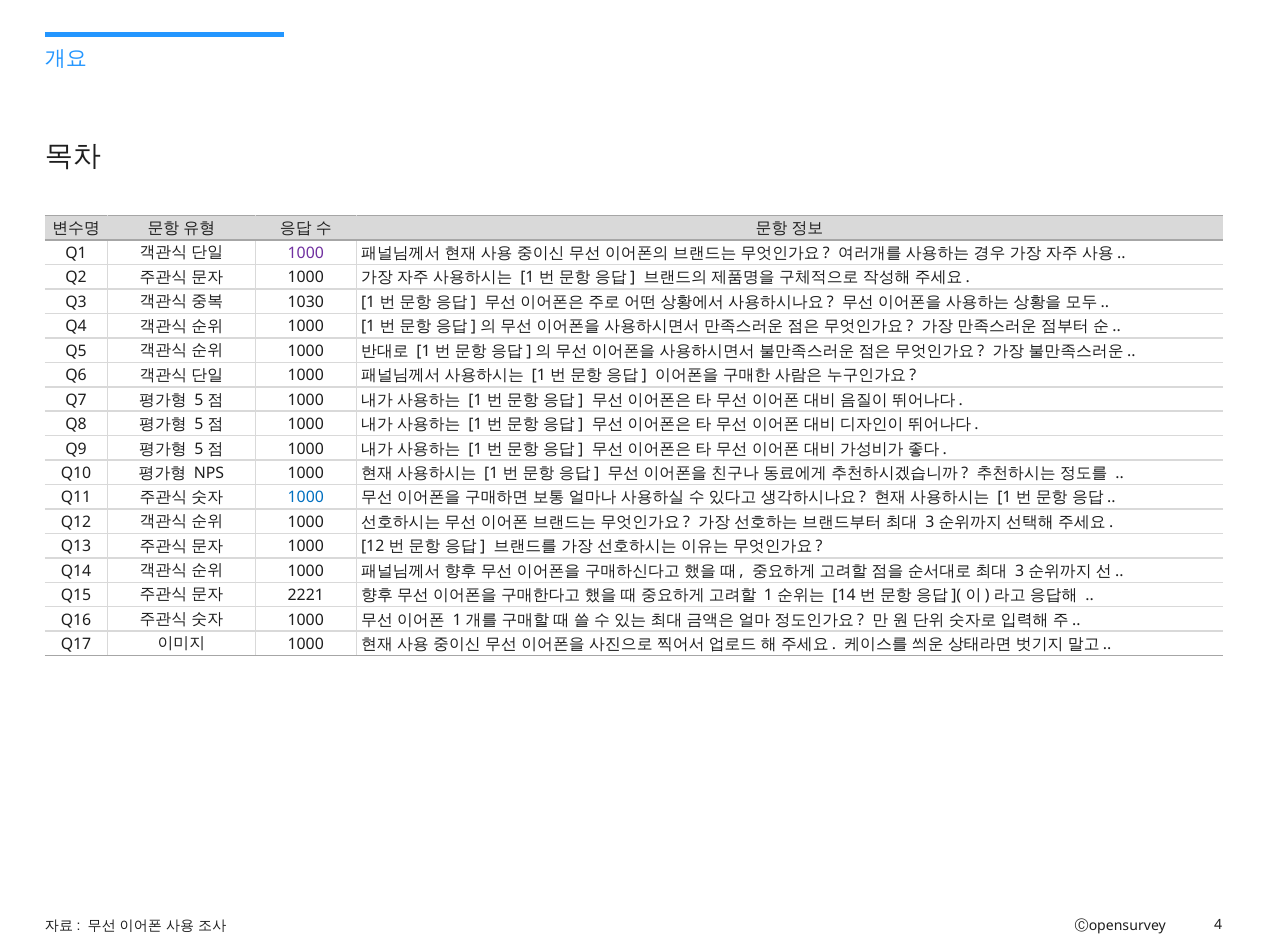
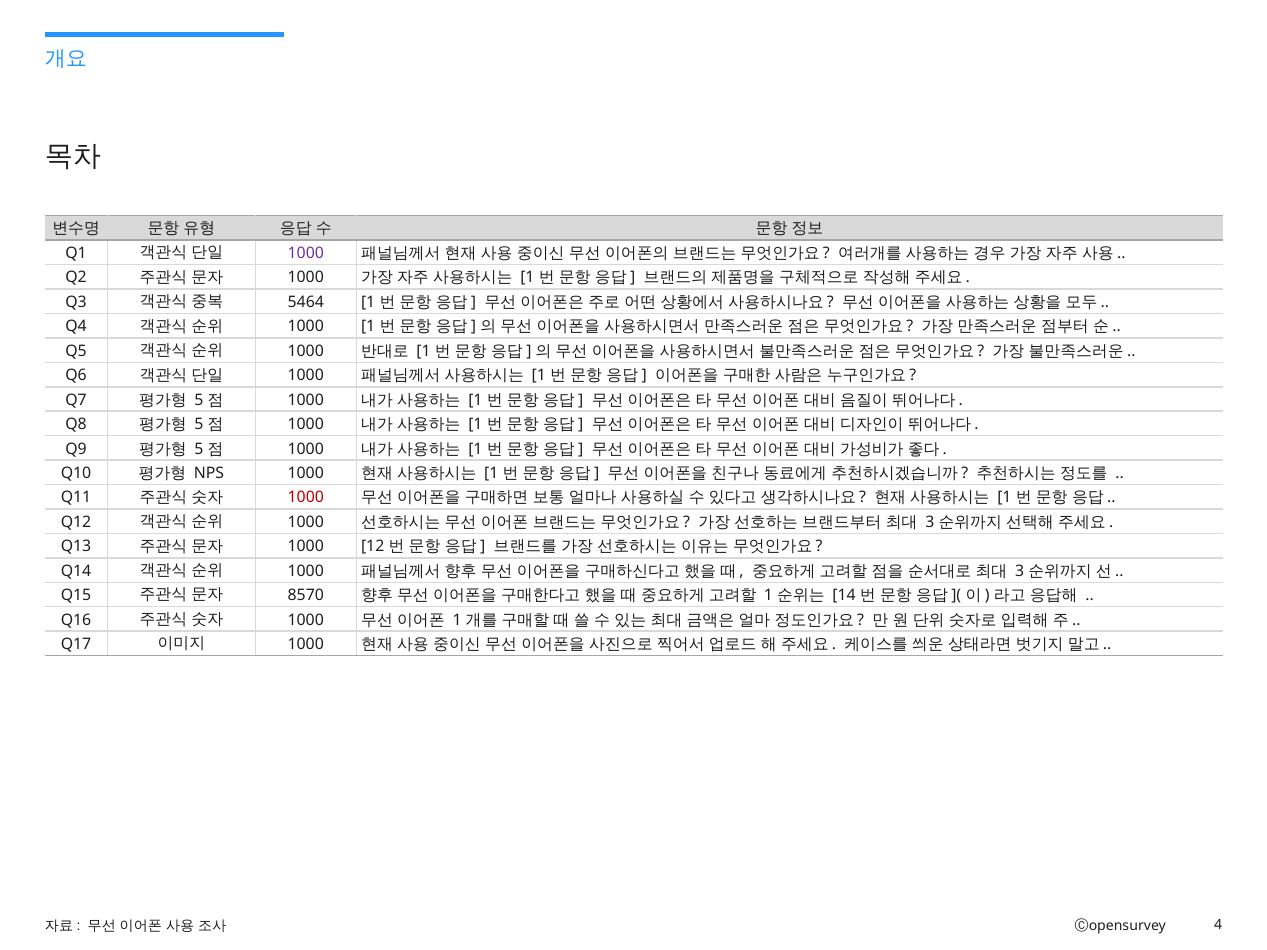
1030: 1030 -> 5464 (306, 302)
1000 colour: blue -> red (306, 498)
2221: 2221 -> 8570 (306, 596)
